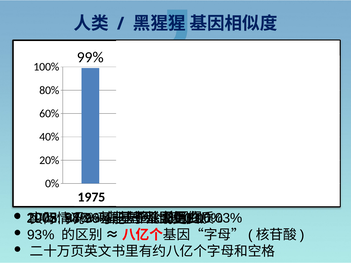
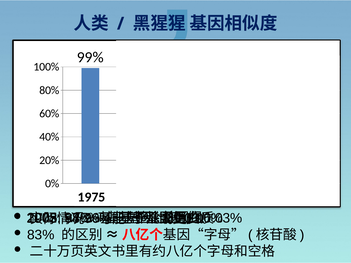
93%: 93% -> 83% (41, 235)
